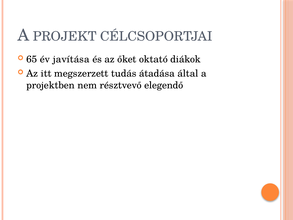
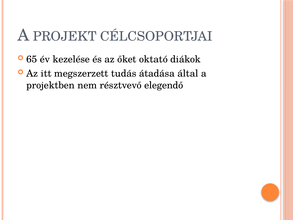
javítása: javítása -> kezelése (71, 59)
